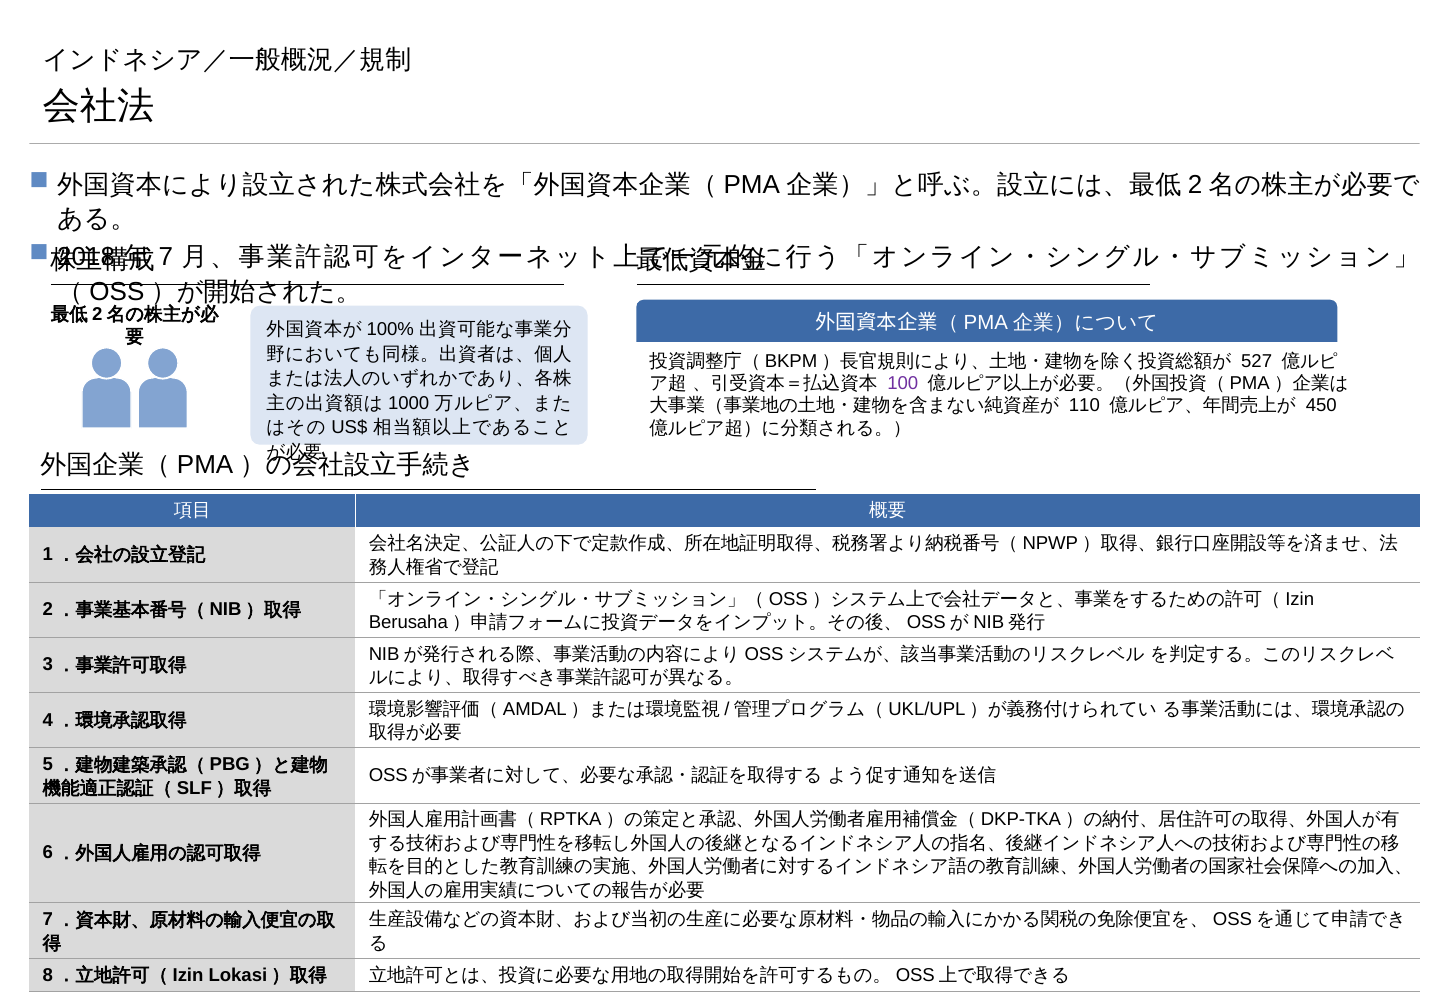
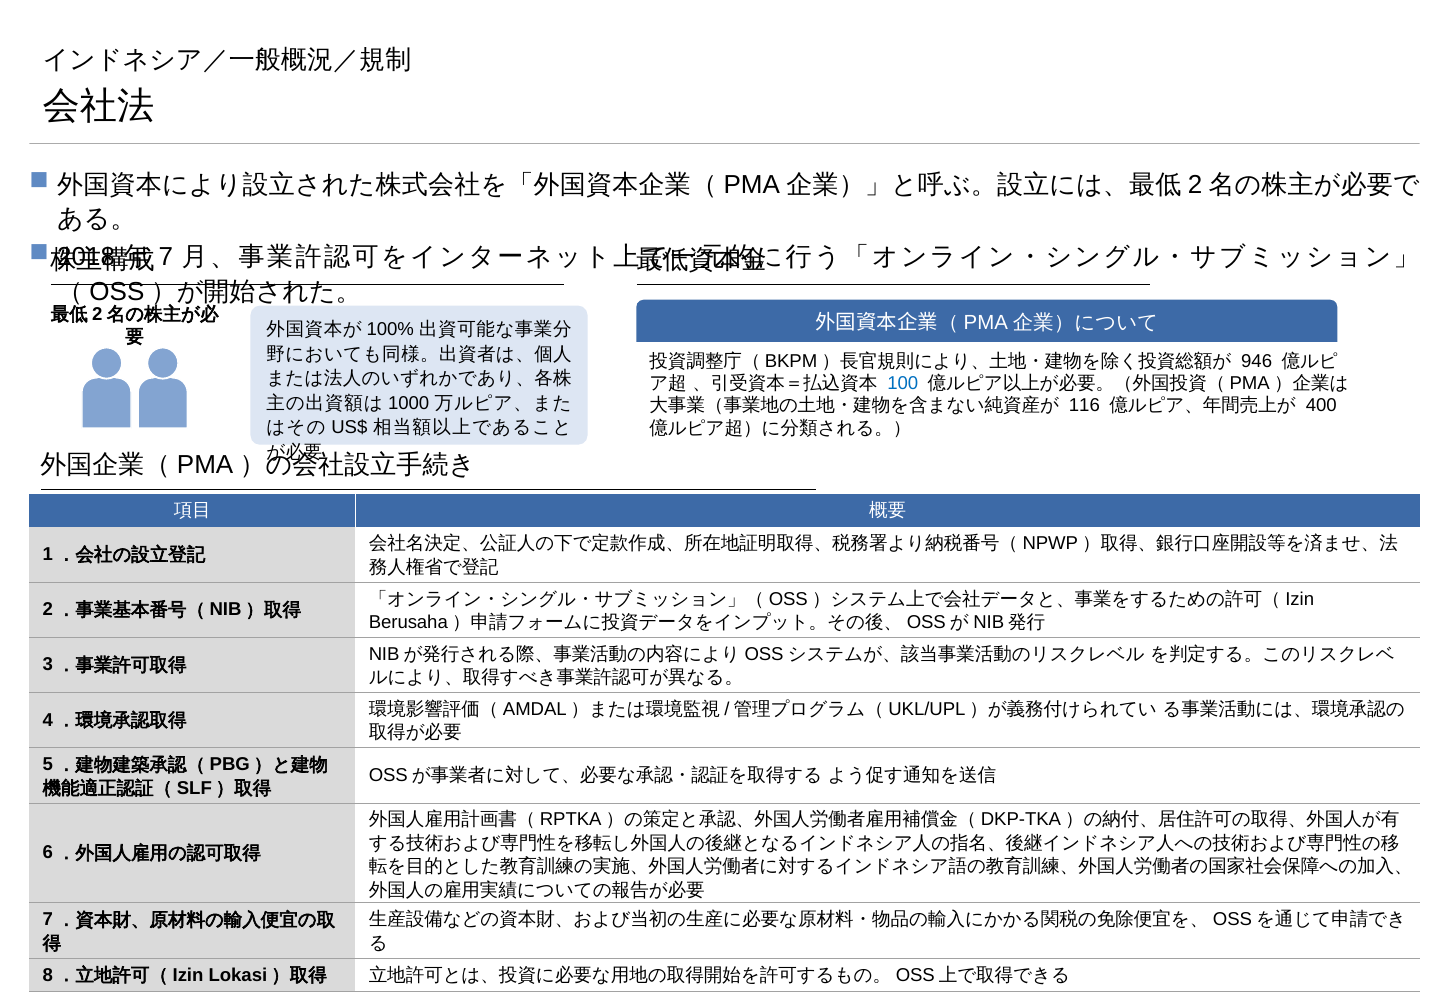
527: 527 -> 946 (1257, 361)
100 colour: purple -> blue (903, 383)
110: 110 -> 116 (1084, 406)
450: 450 -> 400 (1321, 406)
